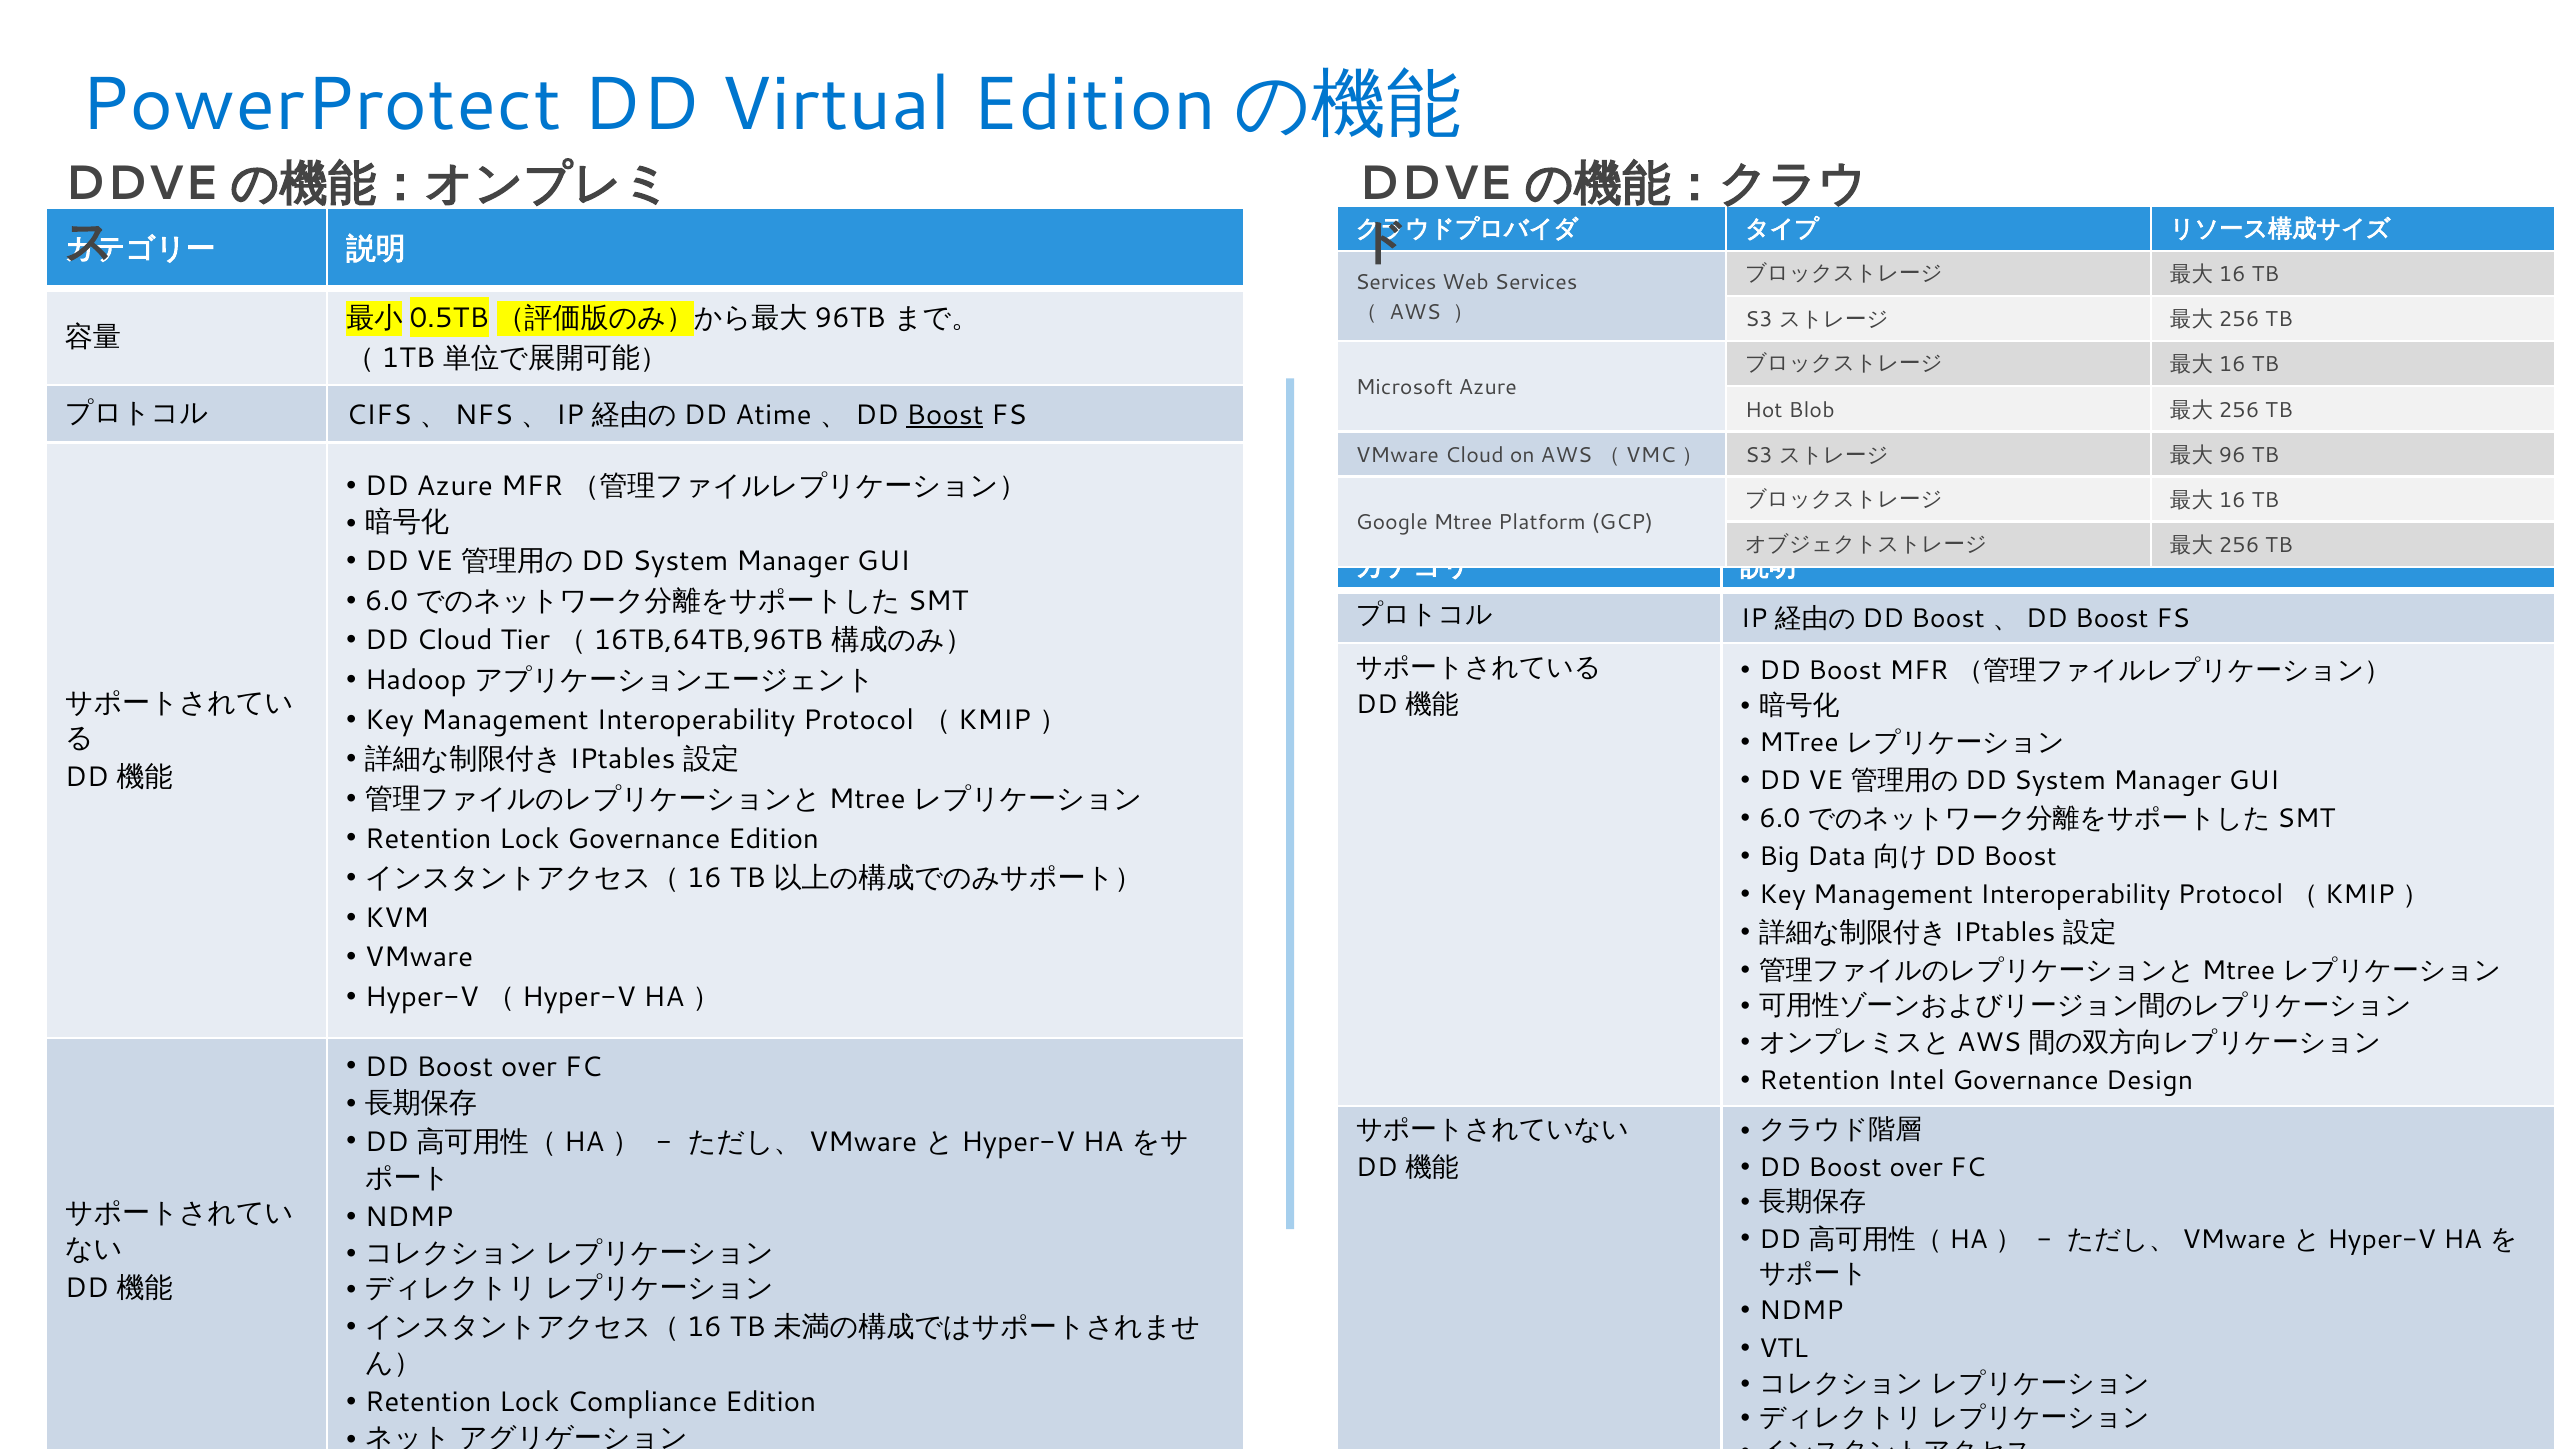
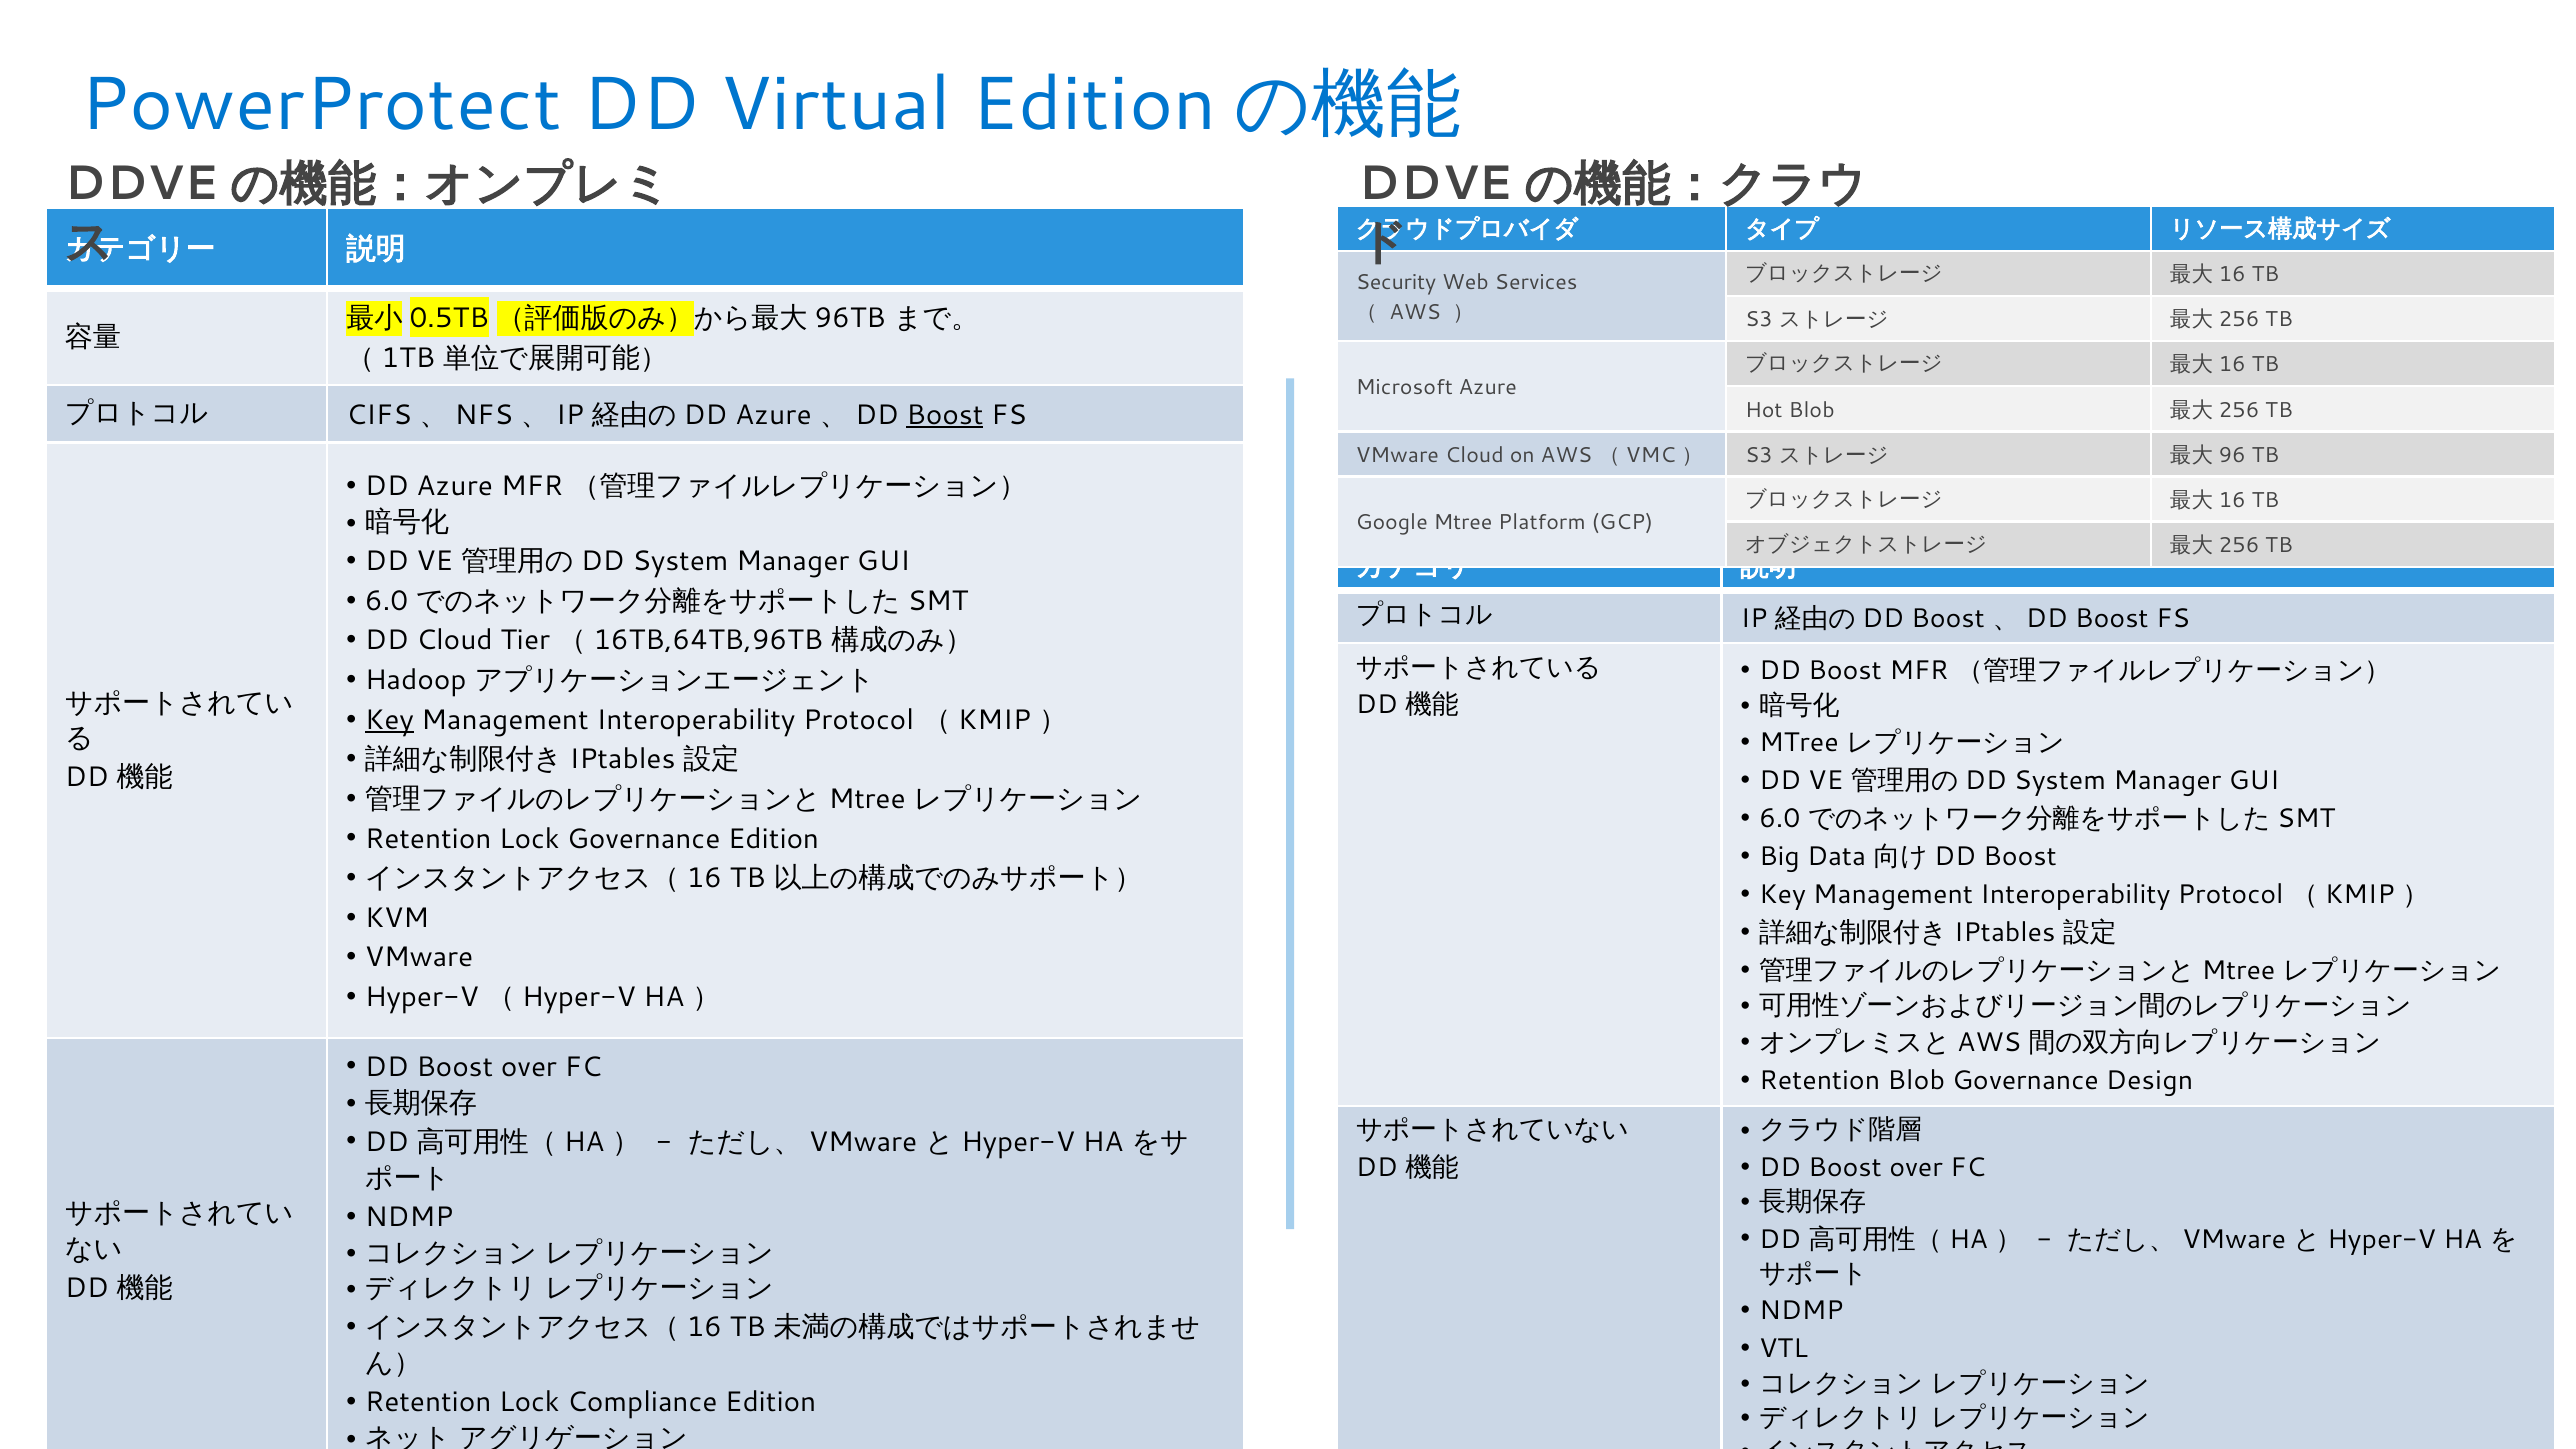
Services: Services -> Security (1396, 282)
Atime: Atime -> Azure (773, 415)
Key underline: none -> present (389, 720)
Retention Intel: Intel -> Blob (1916, 1081)
